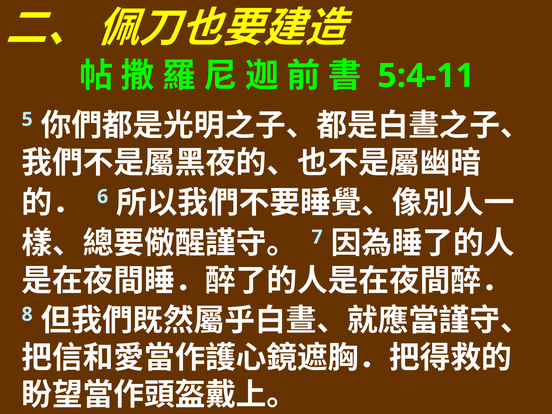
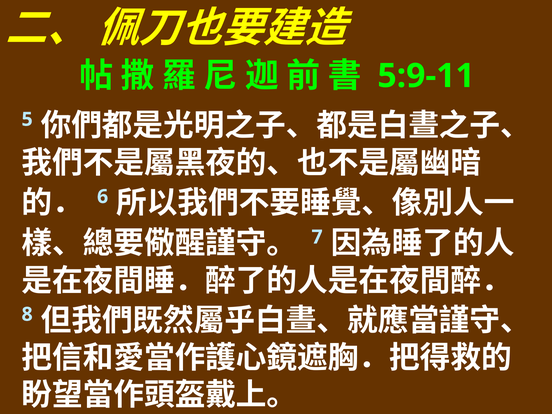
5:4-11: 5:4-11 -> 5:9-11 (426, 76)
